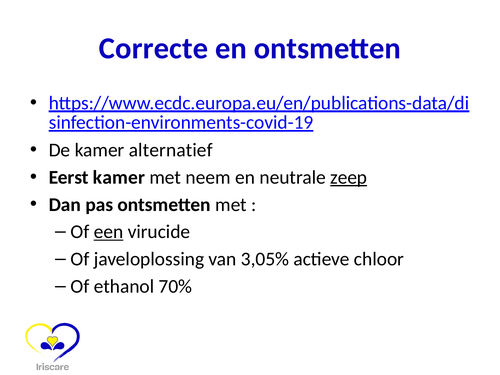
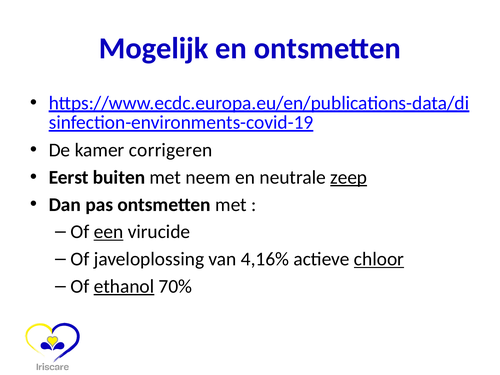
Correcte: Correcte -> Mogelijk (154, 48)
alternatief: alternatief -> corrigeren (171, 150)
Eerst kamer: kamer -> buiten (119, 177)
3,05%: 3,05% -> 4,16% (265, 259)
chloor underline: none -> present (379, 259)
ethanol underline: none -> present (124, 286)
